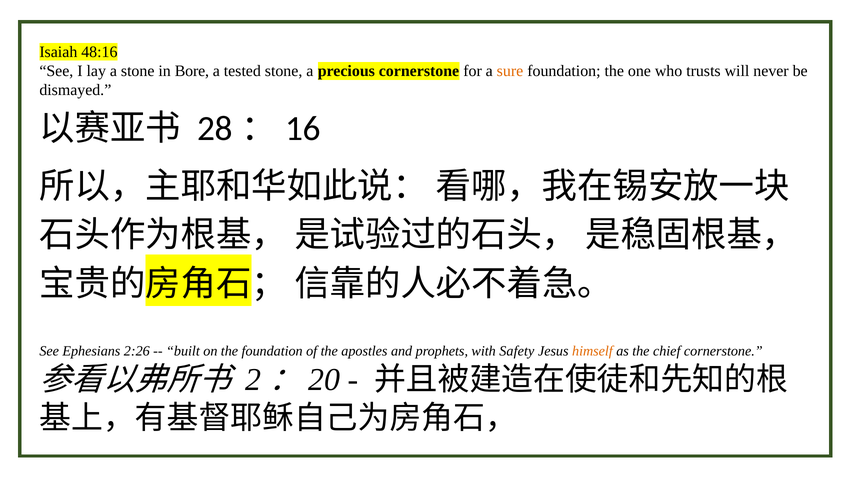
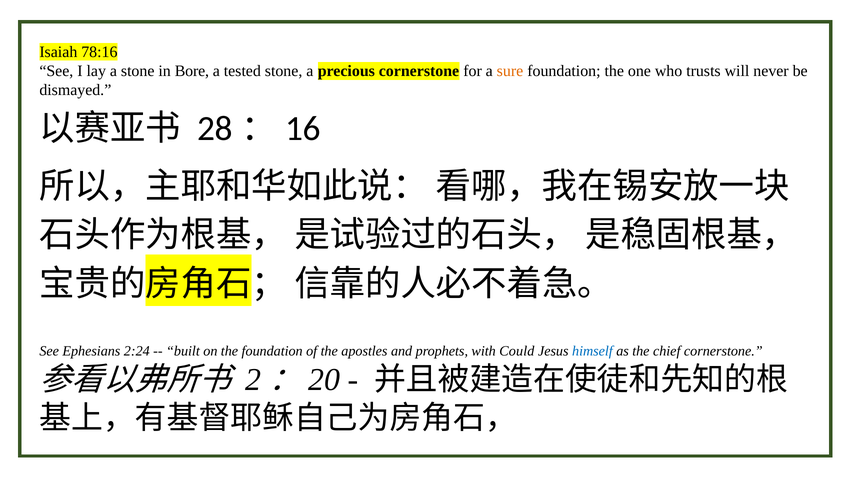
48:16: 48:16 -> 78:16 (99, 52)
2:26: 2:26 -> 2:24 (137, 351)
Safety: Safety -> Could (517, 351)
himself colour: orange -> blue (592, 351)
